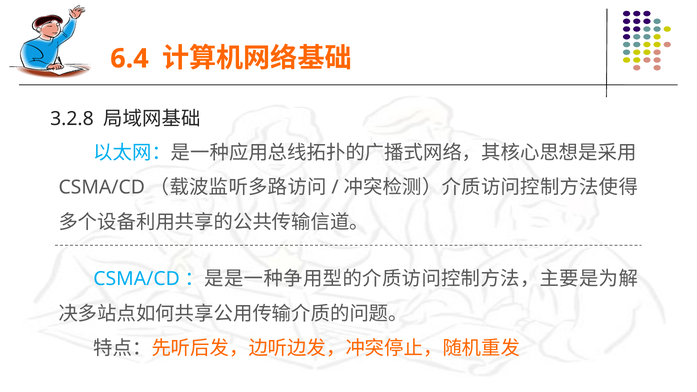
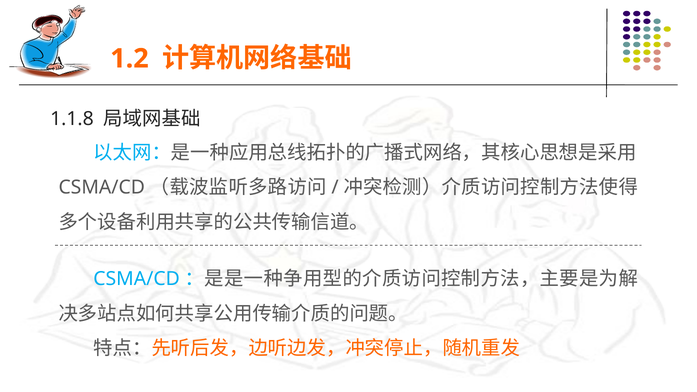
6.4: 6.4 -> 1.2 (129, 59)
3.2.8: 3.2.8 -> 1.1.8 (72, 119)
